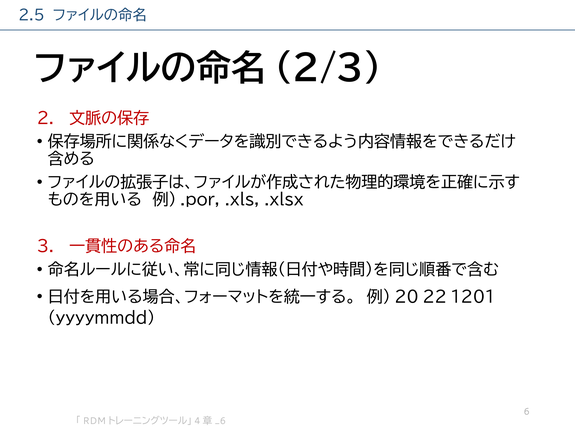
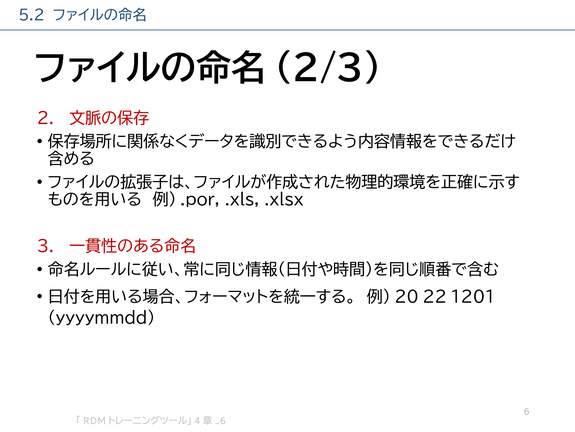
2.5: 2.5 -> 5.2 (31, 15)
